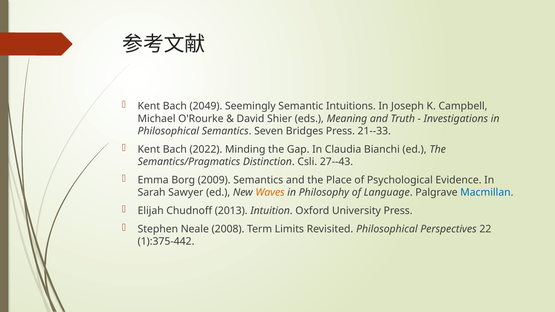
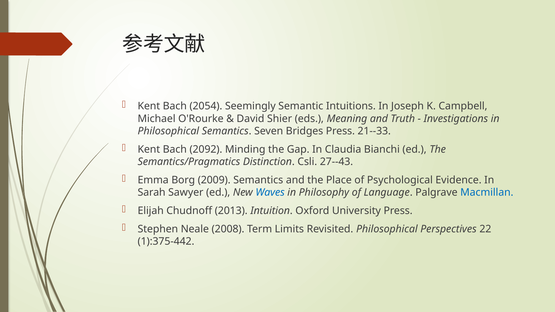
2049: 2049 -> 2054 (206, 106)
2022: 2022 -> 2092 (206, 149)
Waves colour: orange -> blue (270, 193)
